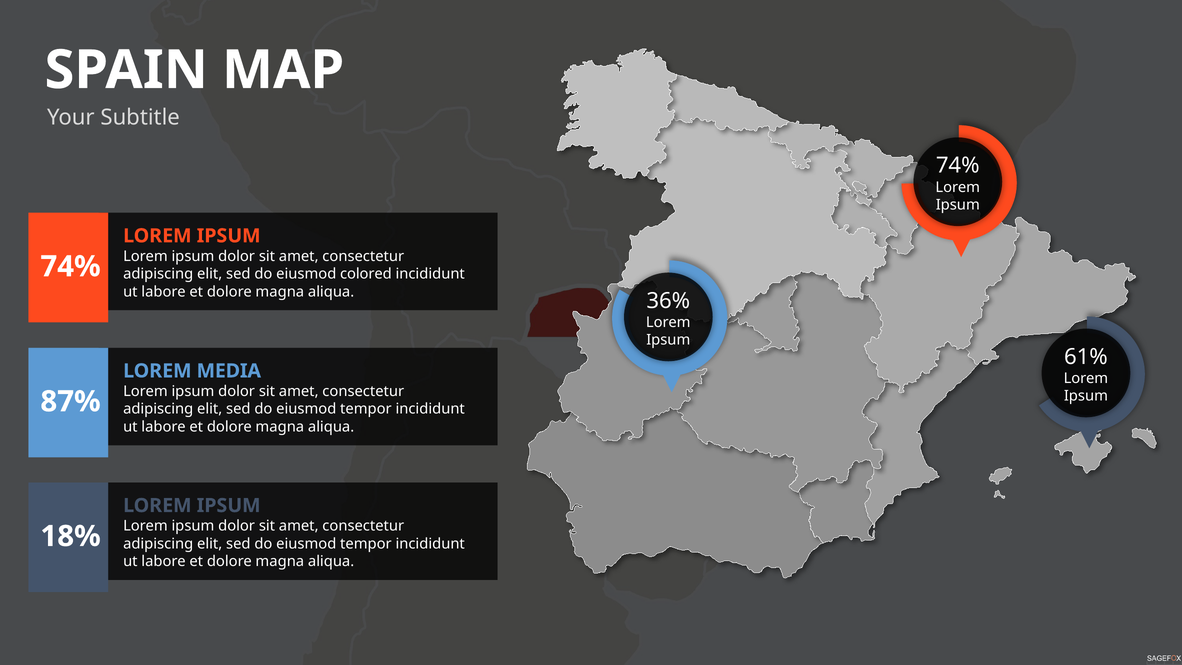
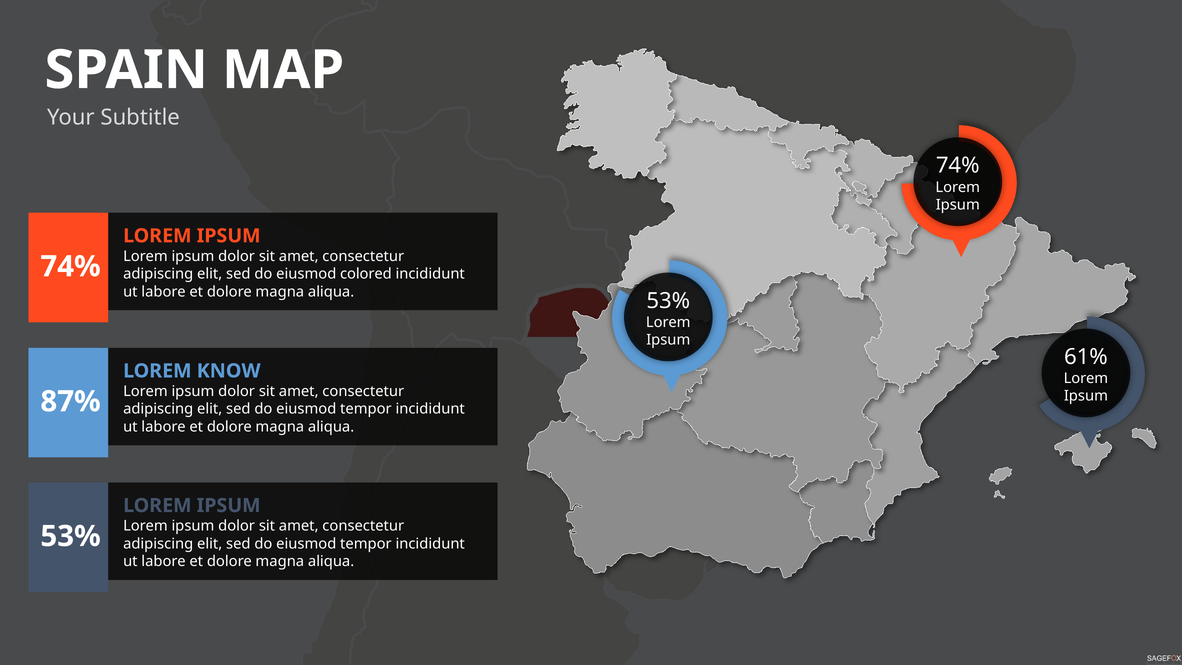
36%: 36% -> 53% (668, 301)
MEDIA: MEDIA -> KNOW (229, 371)
18%: 18% -> 53% (71, 536)
